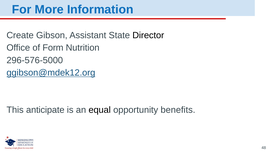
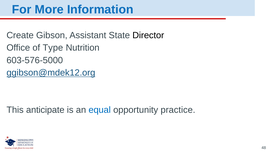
Form: Form -> Type (53, 48)
296-576-5000: 296-576-5000 -> 603-576-5000 (35, 60)
equal colour: black -> blue (100, 110)
benefits: benefits -> practice (178, 110)
